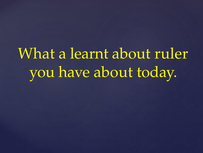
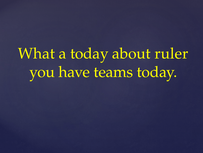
a learnt: learnt -> today (89, 53)
have about: about -> teams (113, 72)
